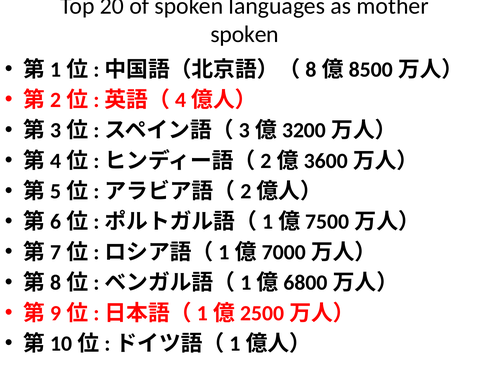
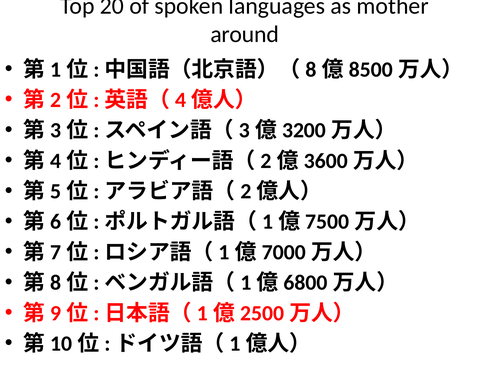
spoken: spoken -> around (245, 34)
